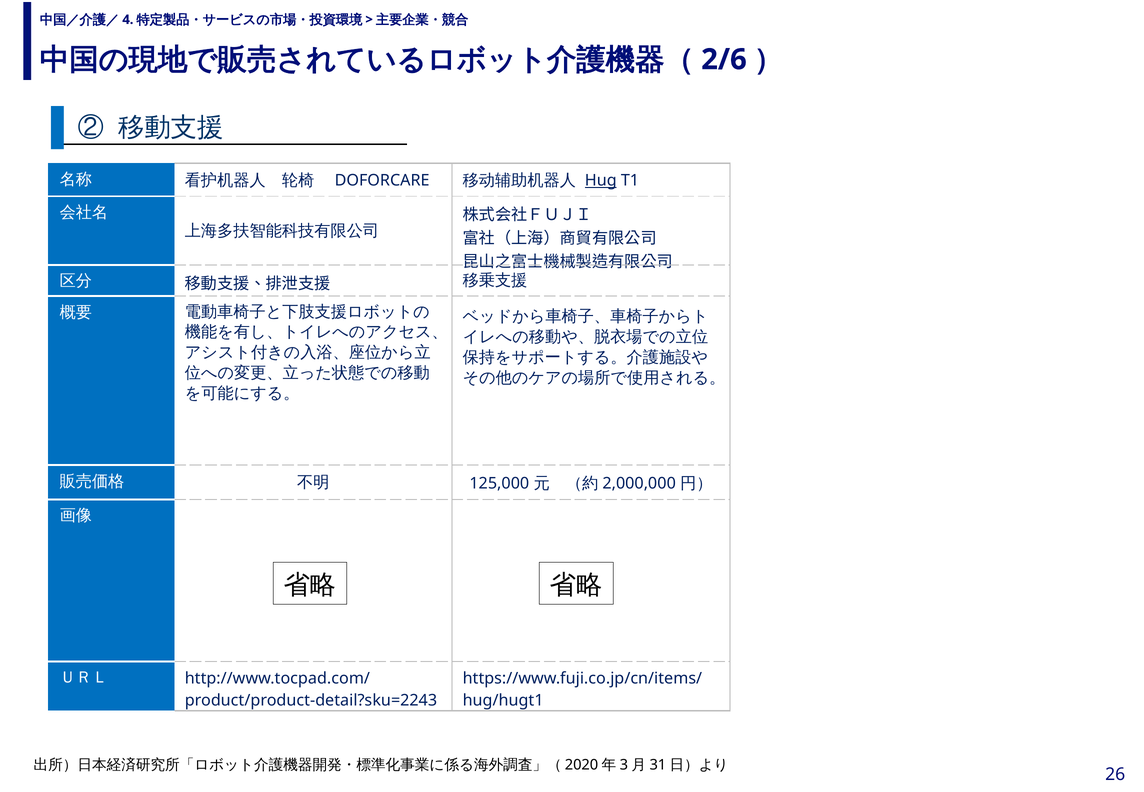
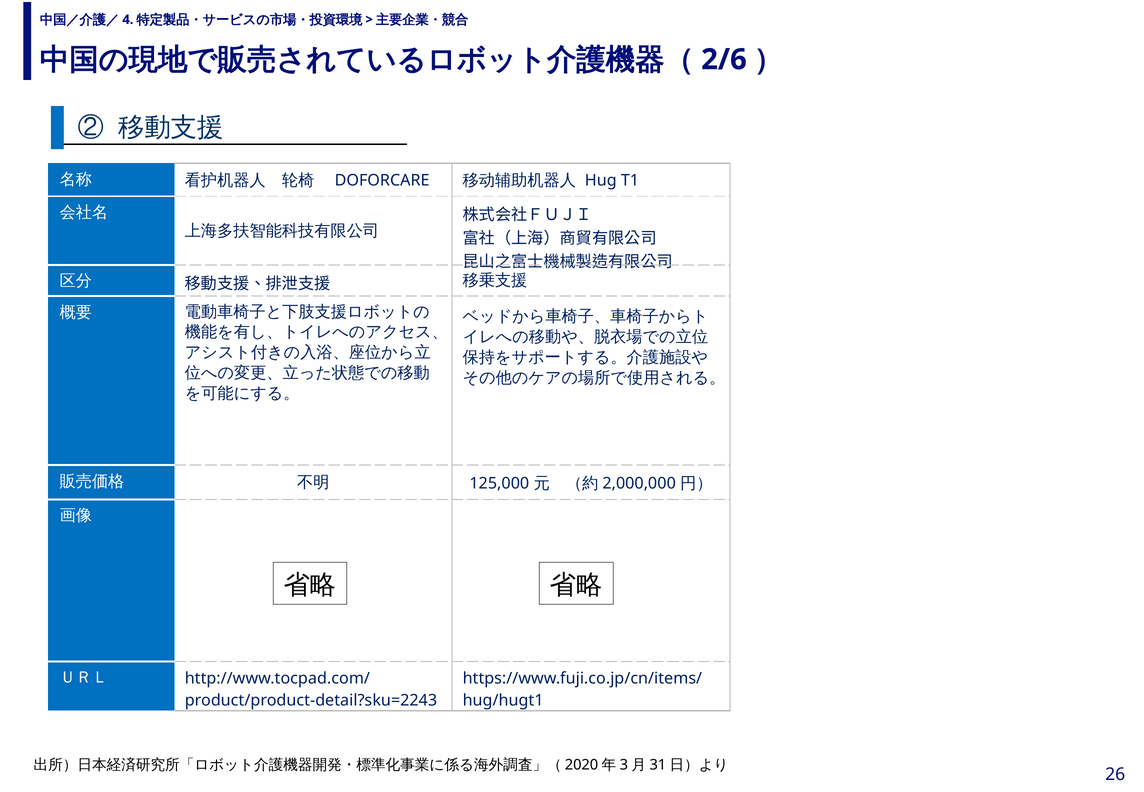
Hug underline: present -> none (601, 181)
